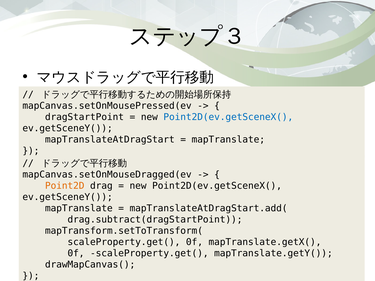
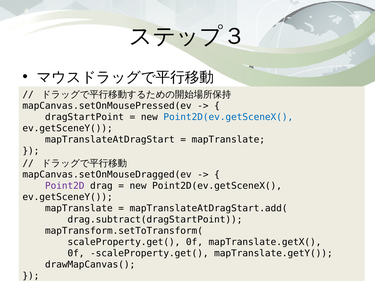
Point2D colour: orange -> purple (65, 186)
